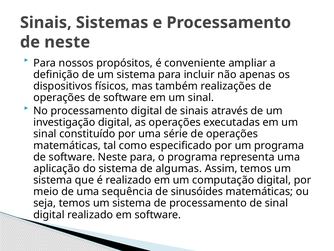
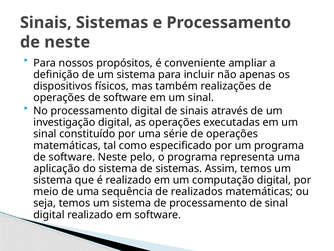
Neste para: para -> pelo (143, 157)
de algumas: algumas -> sistemas (179, 168)
sinusóides: sinusóides -> realizados (197, 191)
